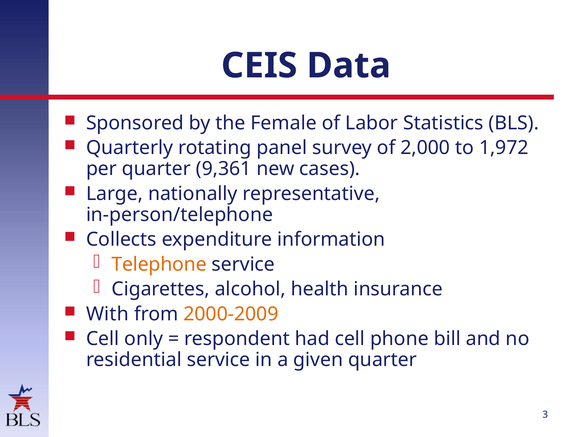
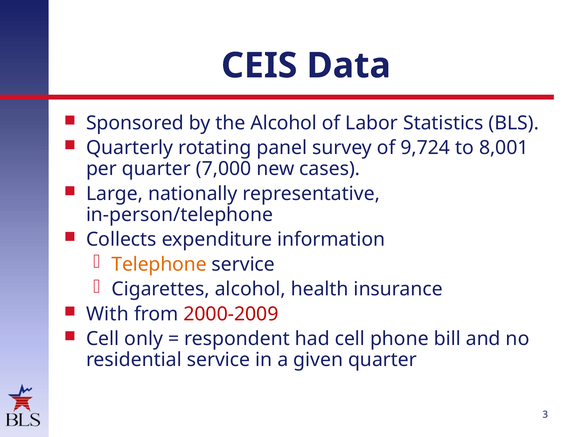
the Female: Female -> Alcohol (284, 123)
2,000: 2,000 -> 9,724 (425, 148)
1,972: 1,972 -> 8,001 (504, 148)
9,361: 9,361 -> 7,000 (224, 169)
2000-2009 colour: orange -> red (231, 314)
